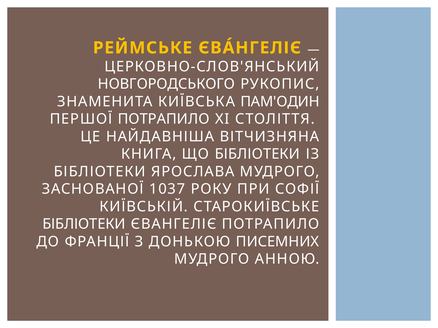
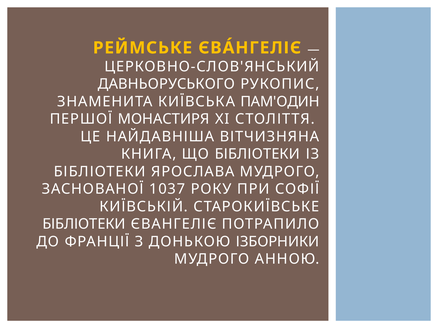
НОВГОРОДСЬКОГО: НОВГОРОДСЬКОГО -> ДАВНЬОРУСЬКОГО (166, 84)
ПЕРШОЇ ПОТРАПИЛО: ПОТРАПИЛО -> МОНАСТИРЯ (164, 119)
ПИСЕМНИХ: ПИСЕМНИХ -> ІЗБОРНИКИ (278, 242)
